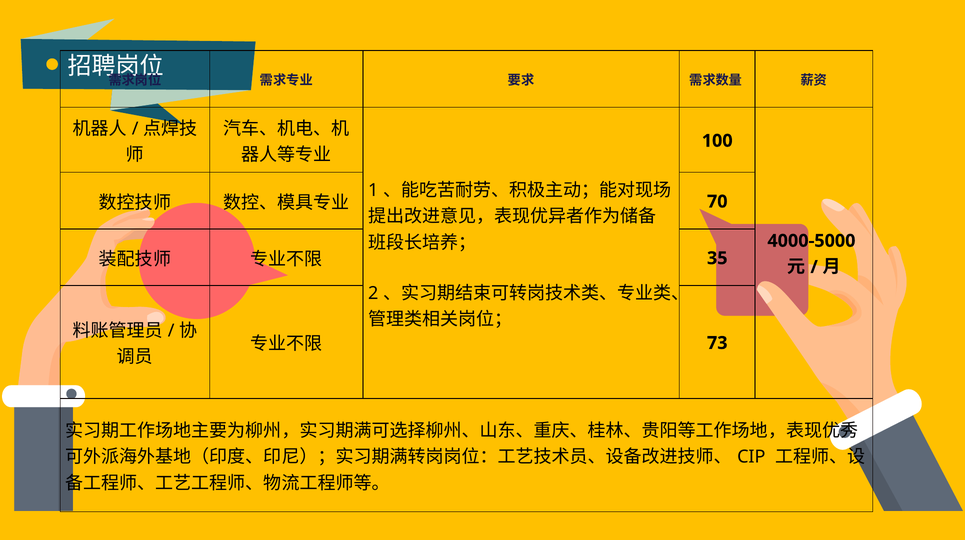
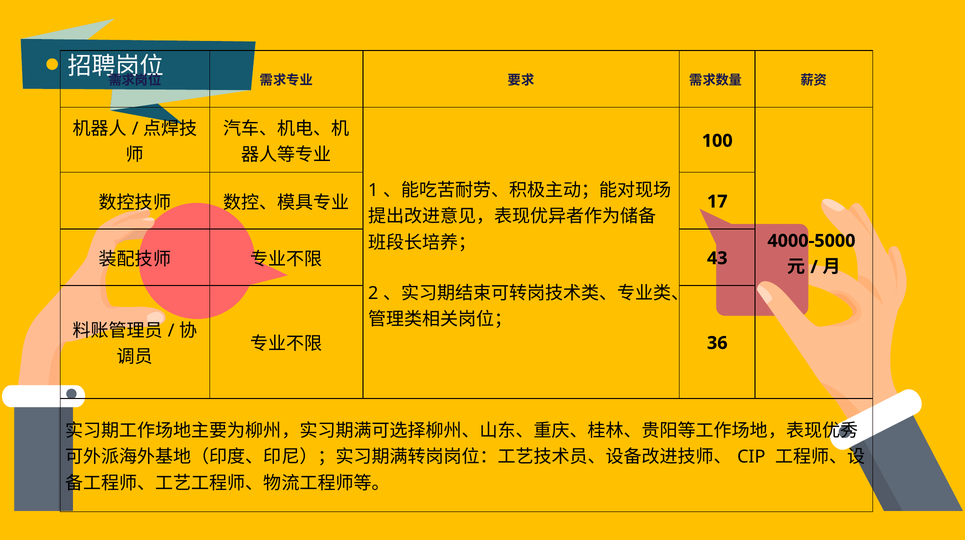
70: 70 -> 17 (717, 202)
35: 35 -> 43 (717, 259)
73: 73 -> 36 (717, 343)
